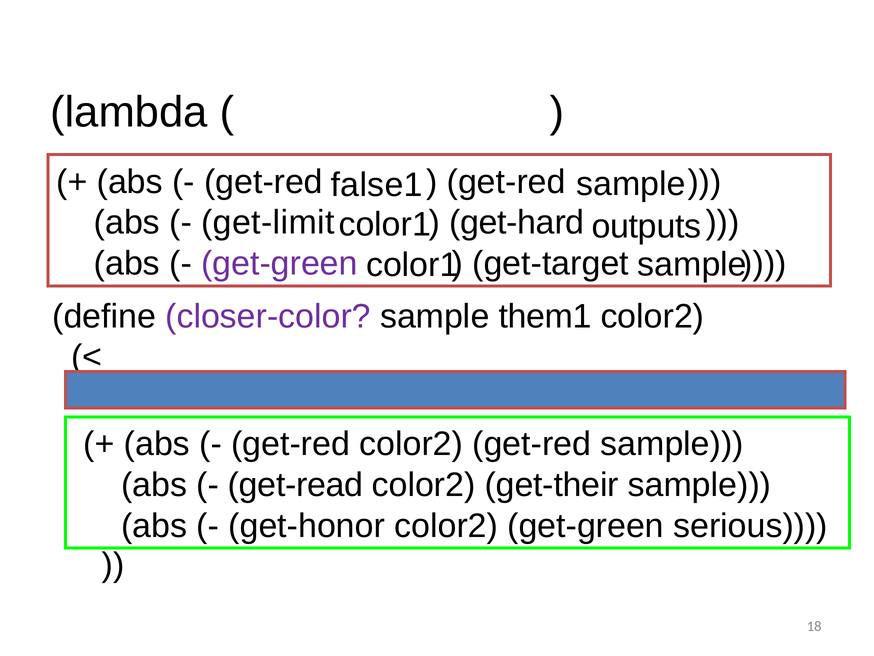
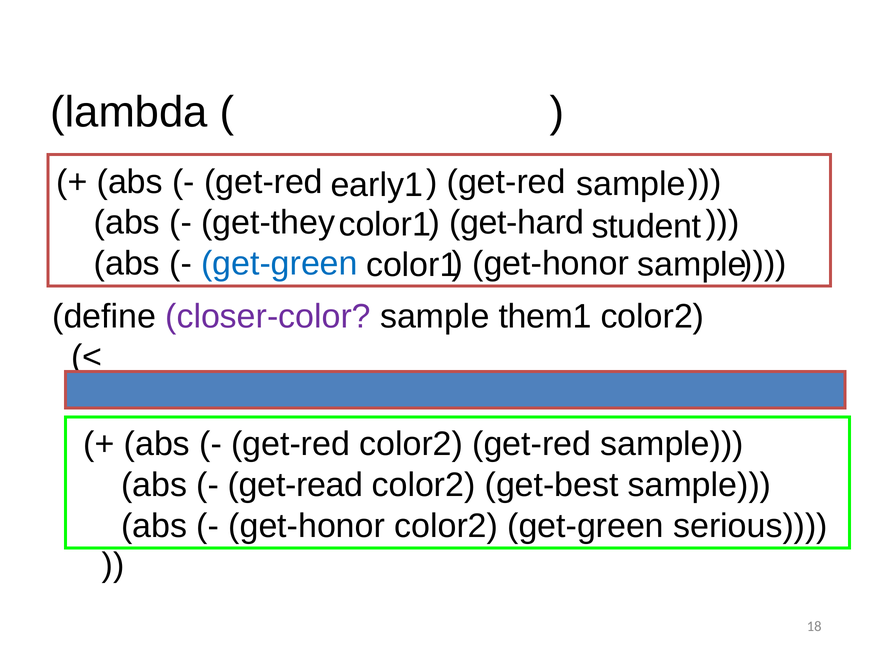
false1: false1 -> early1 (377, 185)
get-limit: get-limit -> get-they (268, 222)
outputs: outputs -> student (646, 226)
get-green colour: purple -> blue (279, 263)
get-target: get-target -> get-honor (551, 263)
get-their: get-their -> get-best (552, 485)
